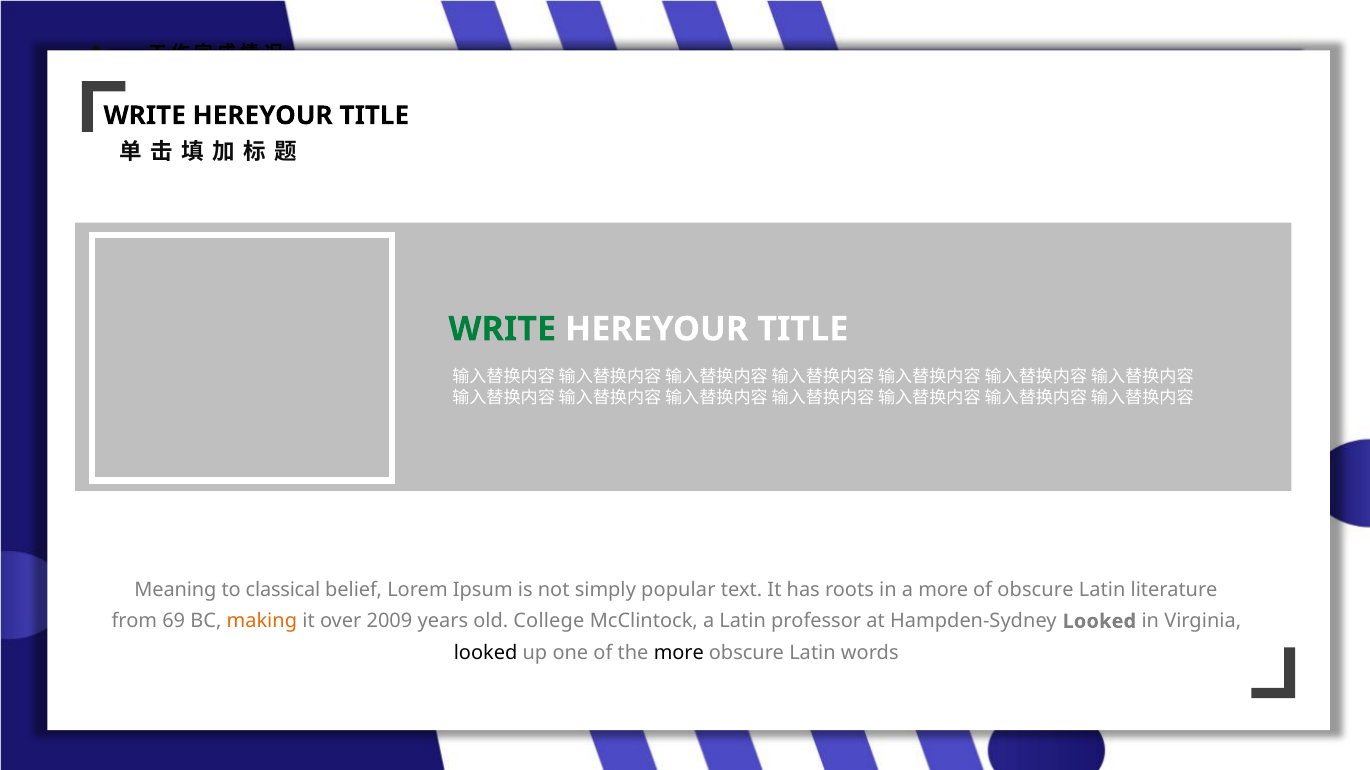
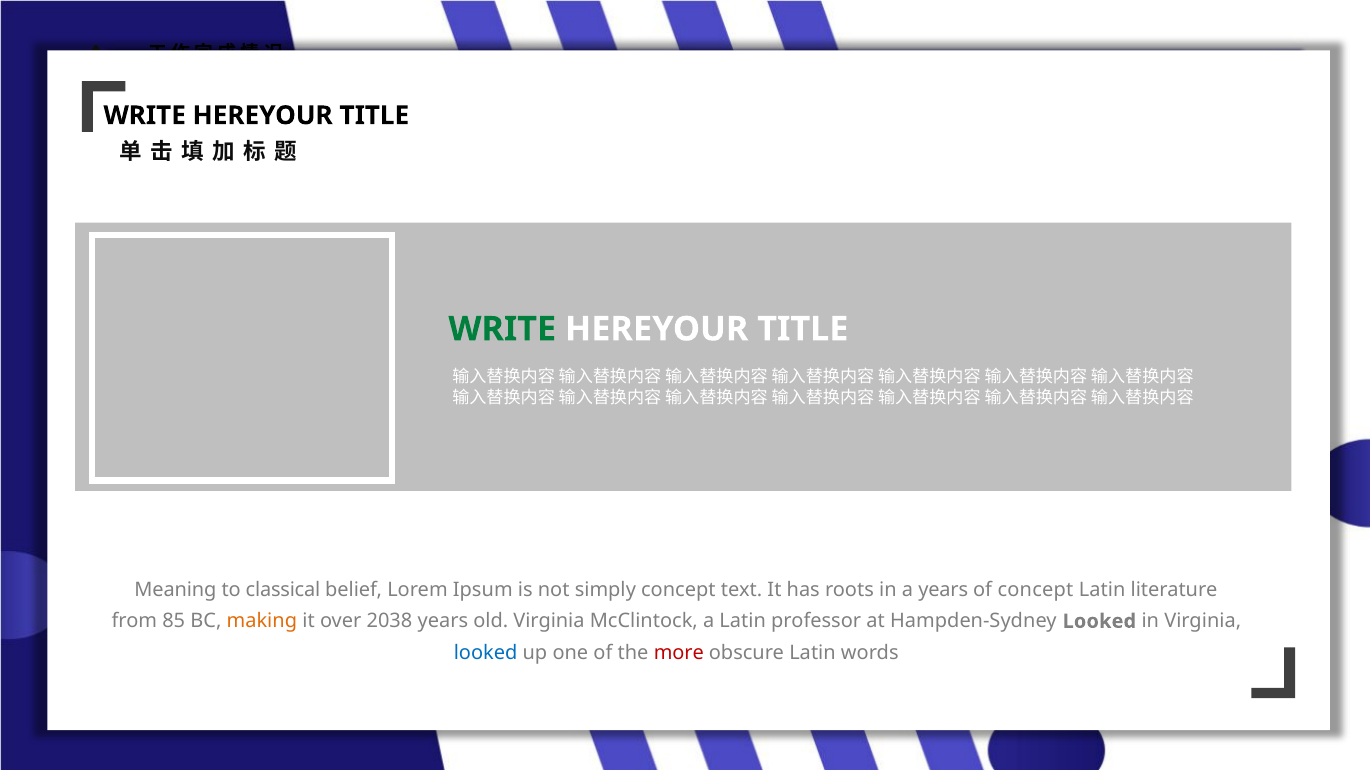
simply popular: popular -> concept (678, 590)
a more: more -> years (943, 590)
of obscure: obscure -> concept (1035, 590)
69: 69 -> 85 (174, 622)
2009: 2009 -> 2038 (389, 622)
old College: College -> Virginia (549, 622)
looked colour: black -> blue (486, 653)
more colour: black -> red (679, 653)
